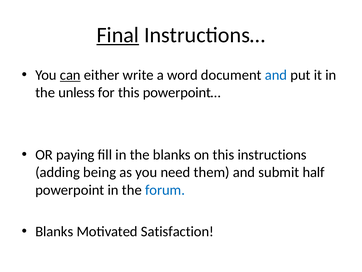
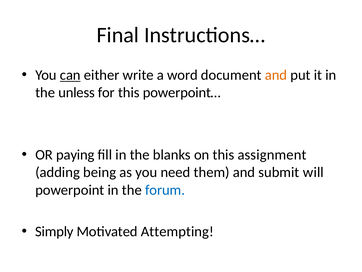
Final underline: present -> none (118, 35)
and colour: blue -> orange (276, 75)
instructions: instructions -> assignment (272, 155)
half: half -> will (313, 172)
Blanks: Blanks -> Simply (54, 231)
Satisfaction: Satisfaction -> Attempting (177, 231)
